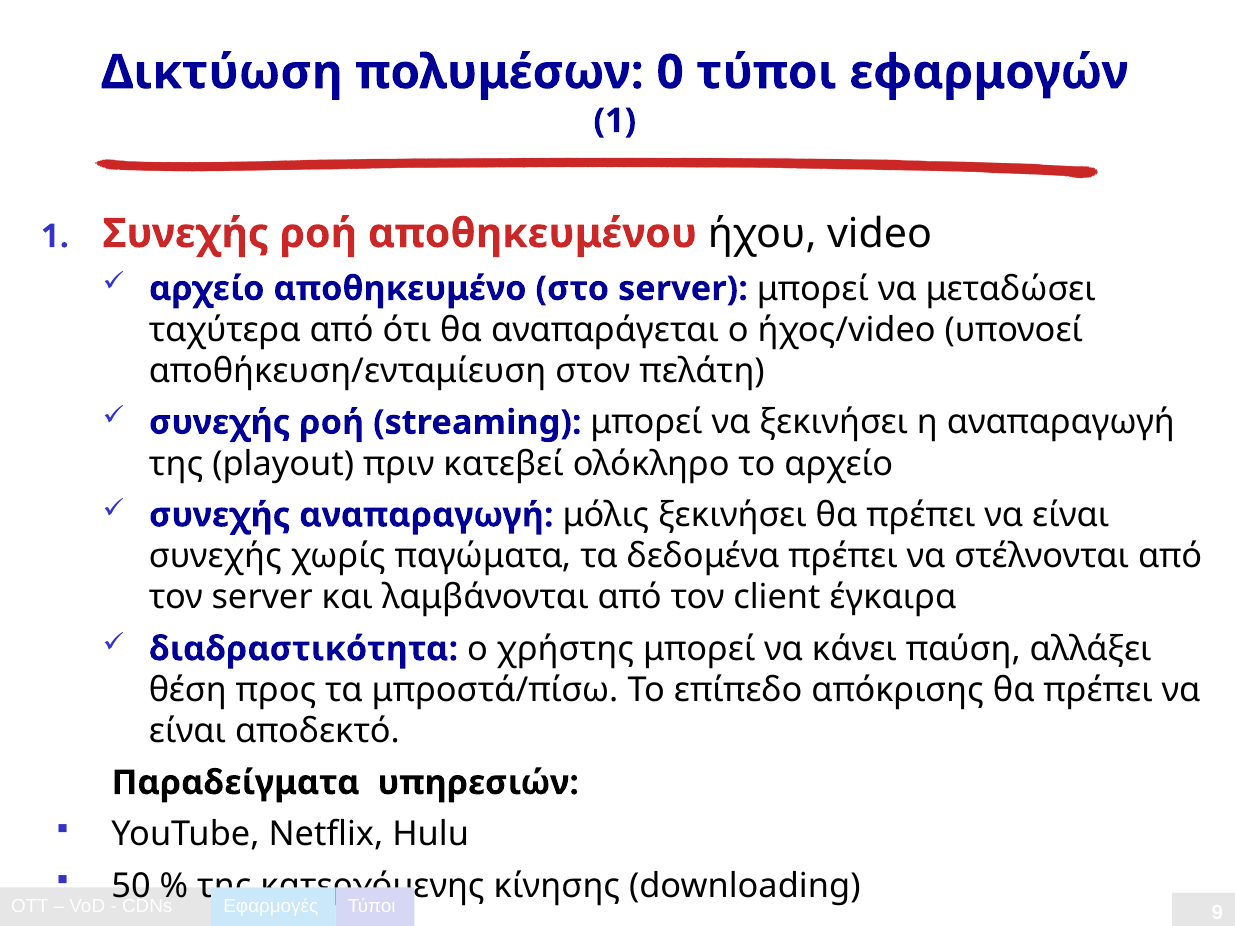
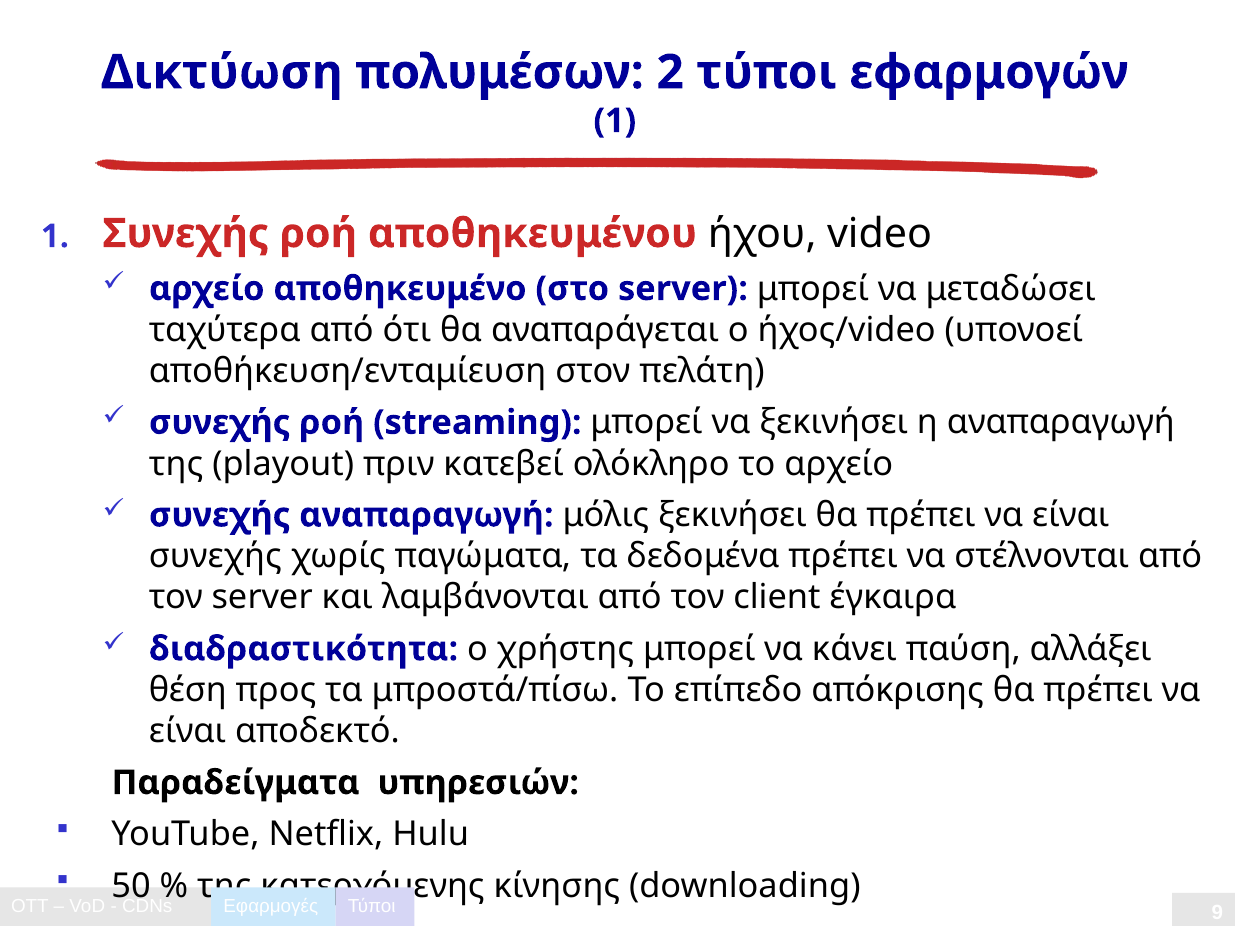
0: 0 -> 2 (670, 72)
